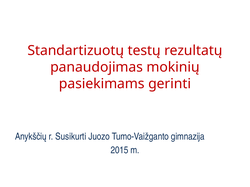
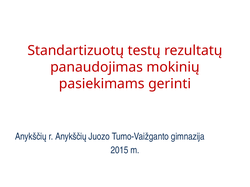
r Susikurti: Susikurti -> Anykščių (71, 137)
